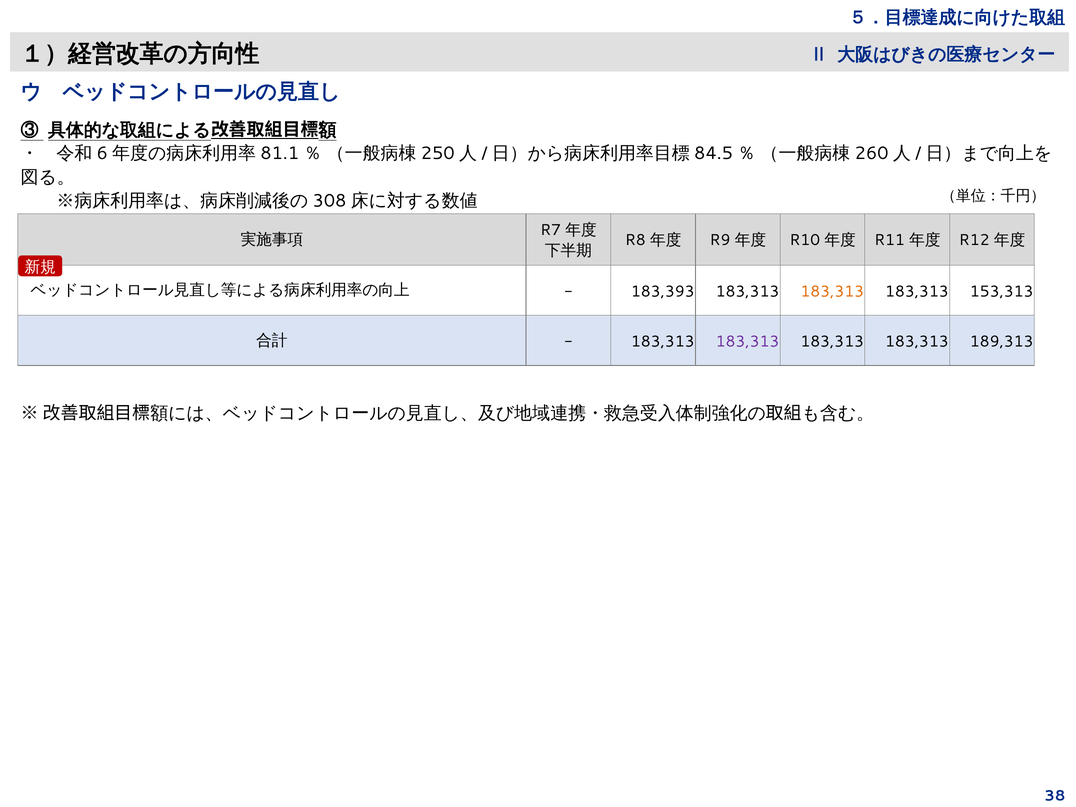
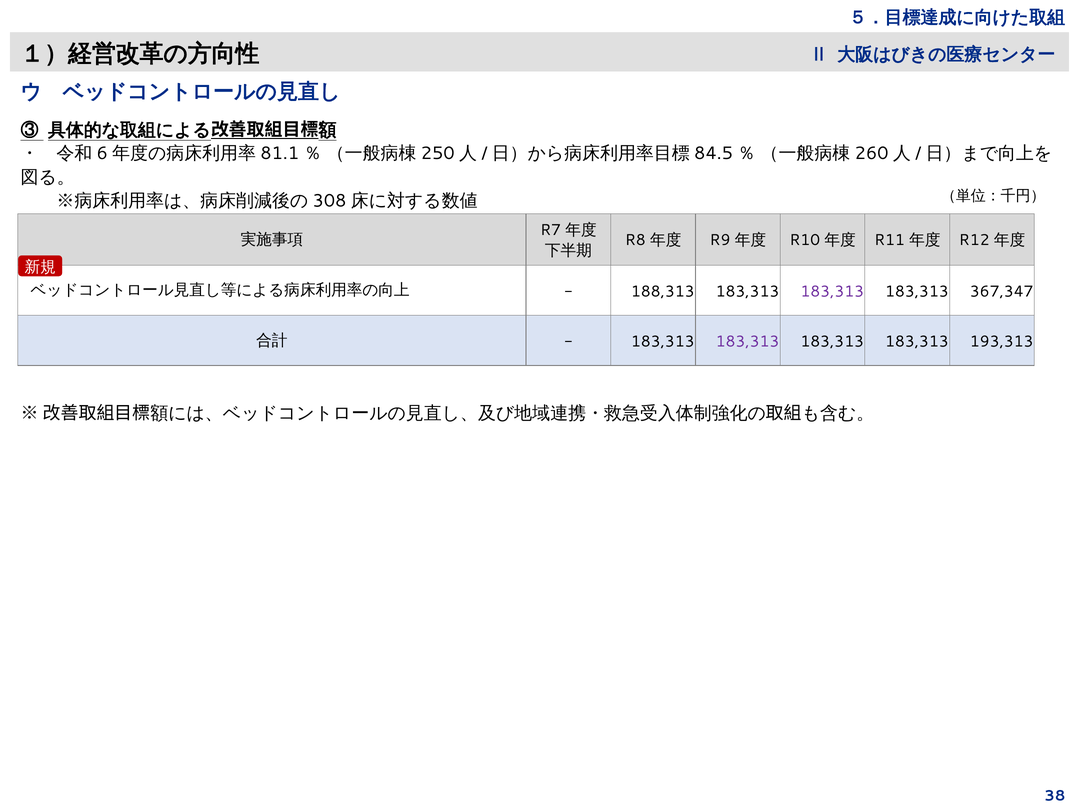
183,393: 183,393 -> 188,313 (663, 291)
183,313 colour: orange -> purple (832, 291)
153,313: 153,313 -> 367,347 (1002, 291)
189,313: 189,313 -> 193,313 (1002, 342)
